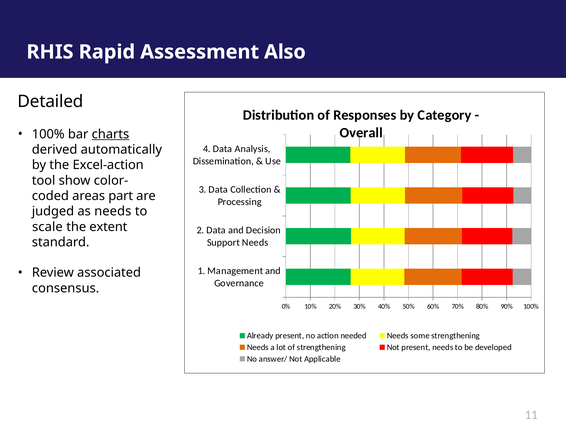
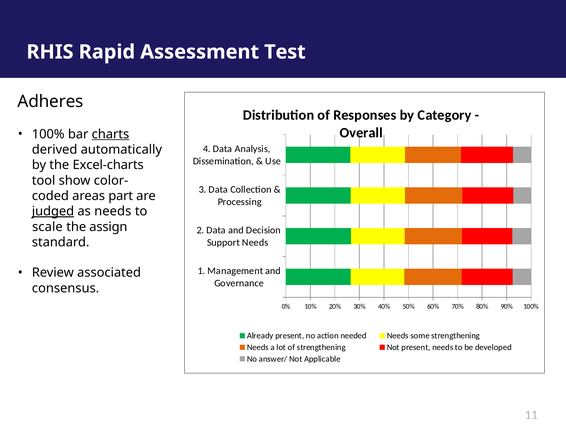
Also: Also -> Test (285, 52)
Detailed: Detailed -> Adheres (51, 102)
Excel-action: Excel-action -> Excel-charts (108, 165)
judged underline: none -> present (53, 212)
extent: extent -> assign (108, 227)
